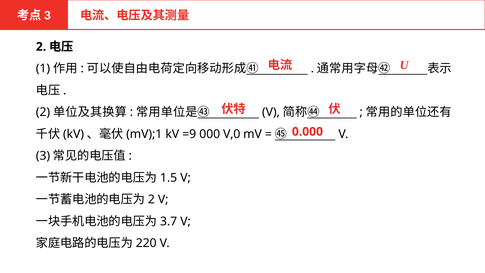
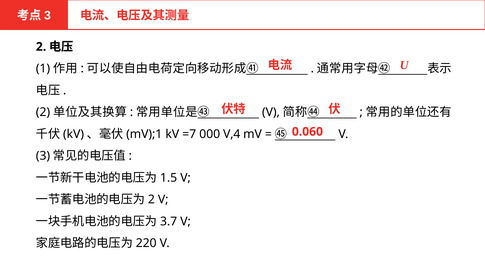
=9: =9 -> =7 (189, 134)
V,0: V,0 -> V,4 (232, 134)
0.000: 0.000 -> 0.060 (307, 132)
